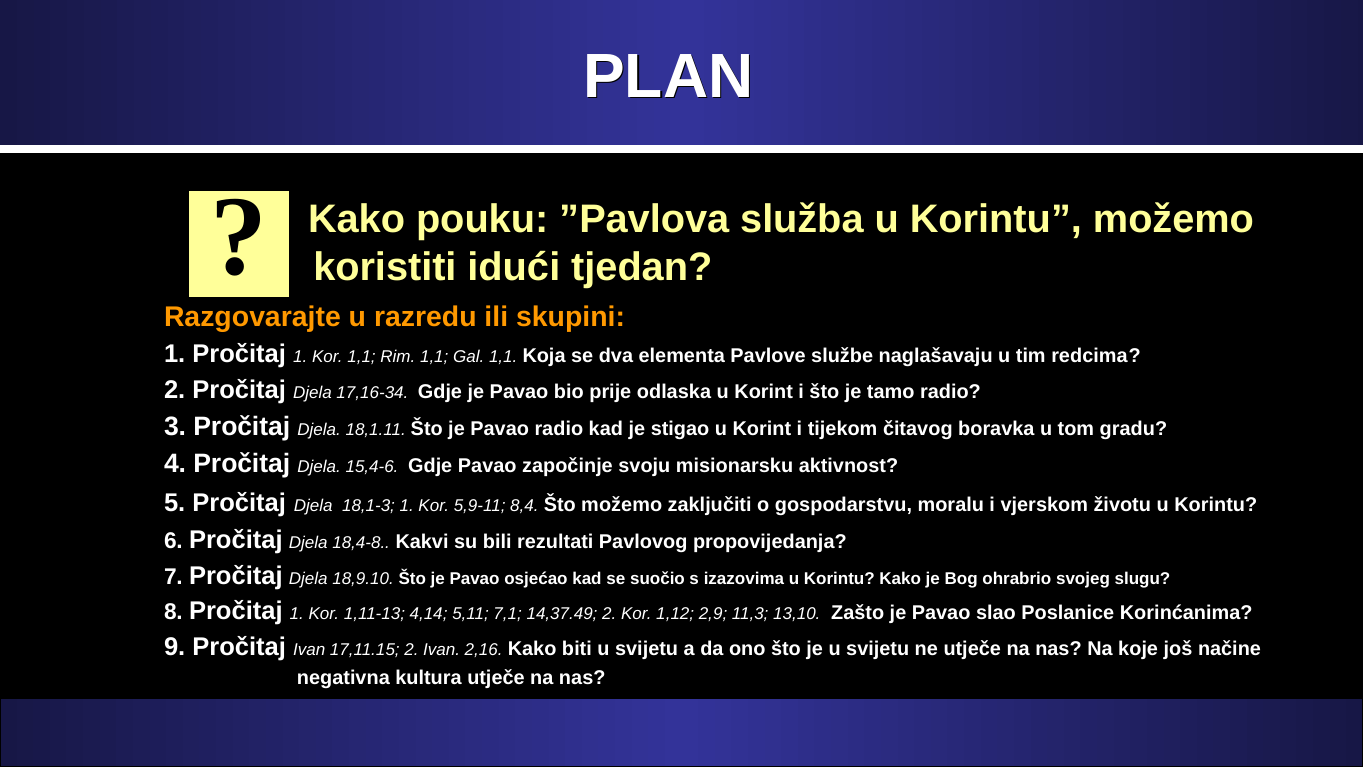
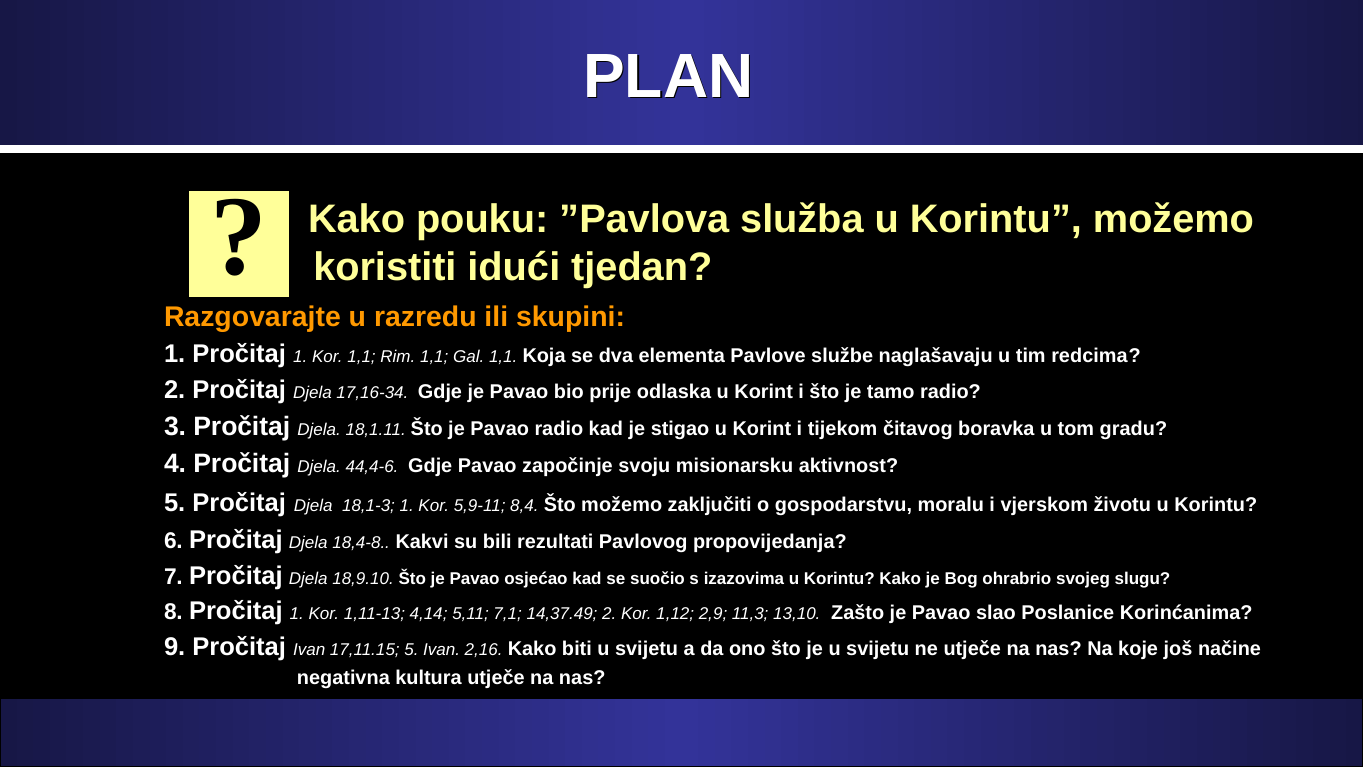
15,4-6: 15,4-6 -> 44,4-6 (372, 467)
17,11.15 2: 2 -> 5 (411, 650)
